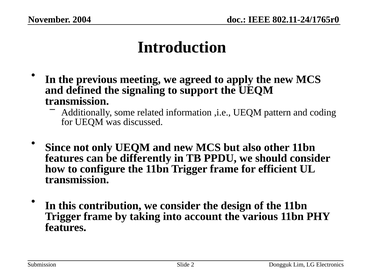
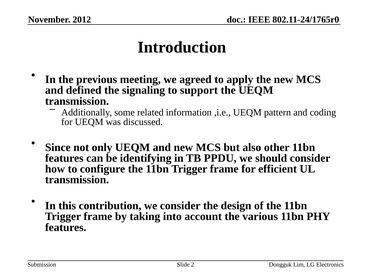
2004: 2004 -> 2012 (82, 20)
differently: differently -> identifying (146, 158)
